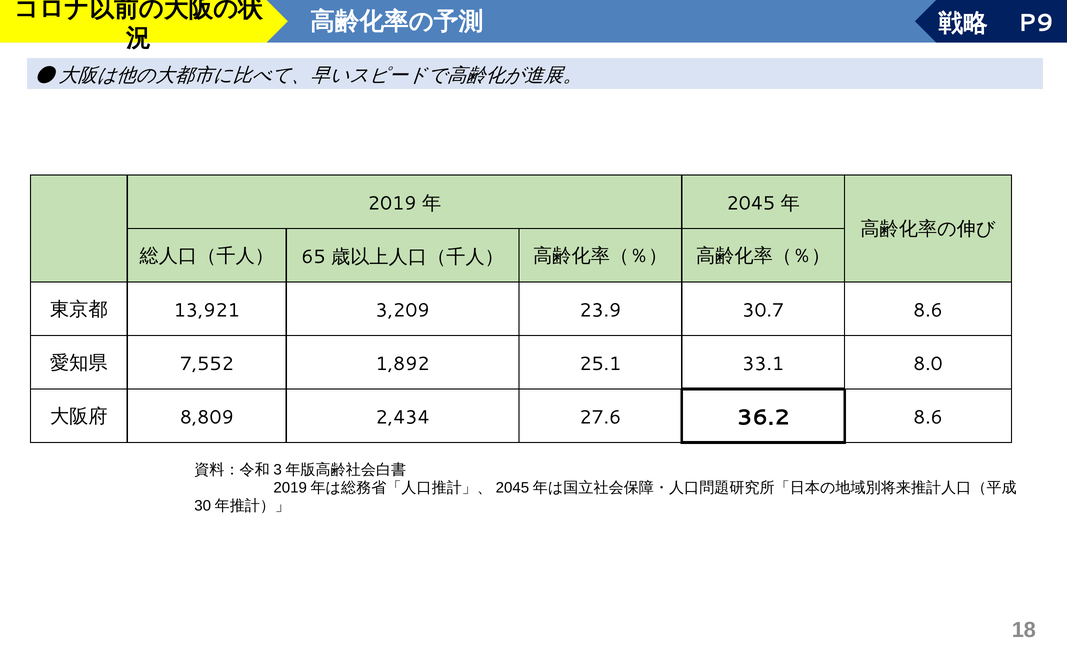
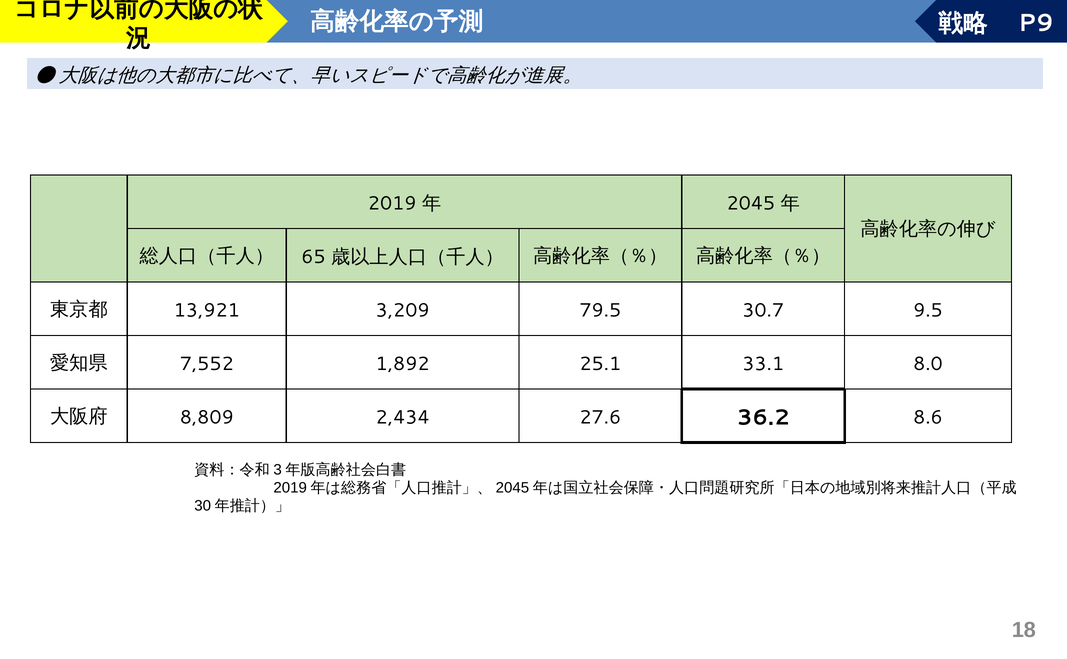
23.9: 23.9 -> 79.5 (600, 310)
30.7 8.6: 8.6 -> 9.5 (928, 310)
